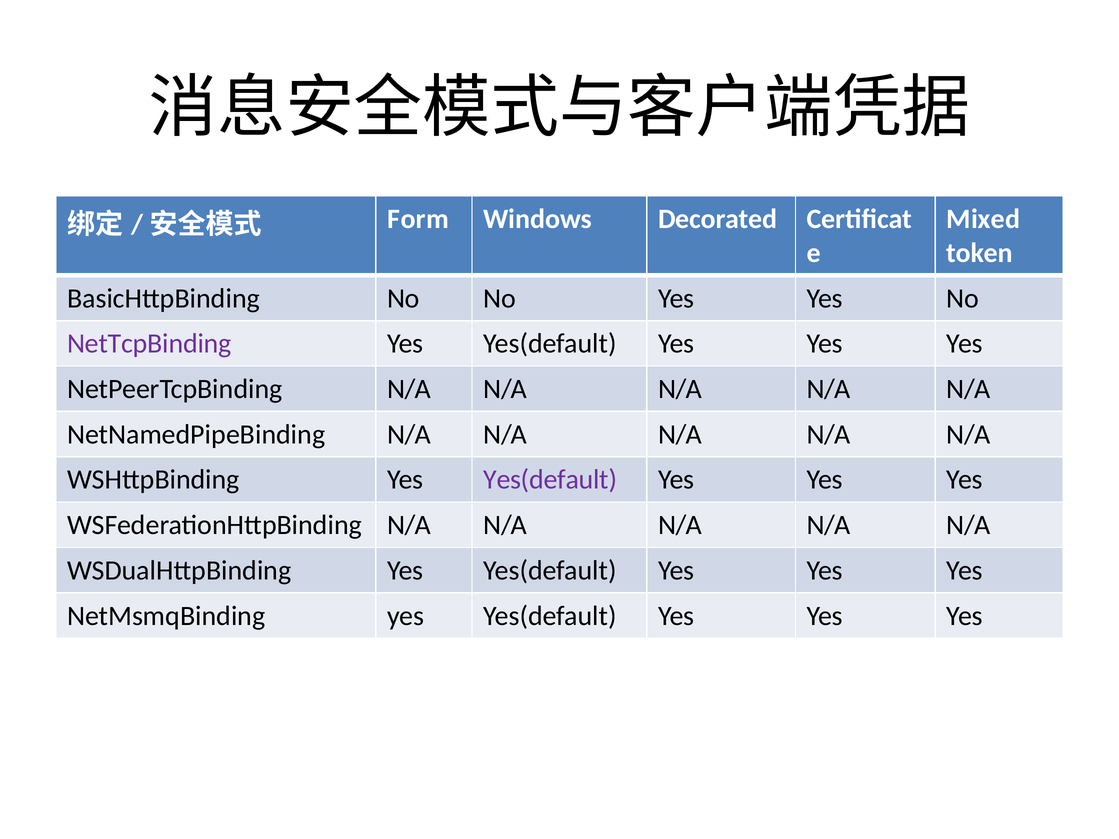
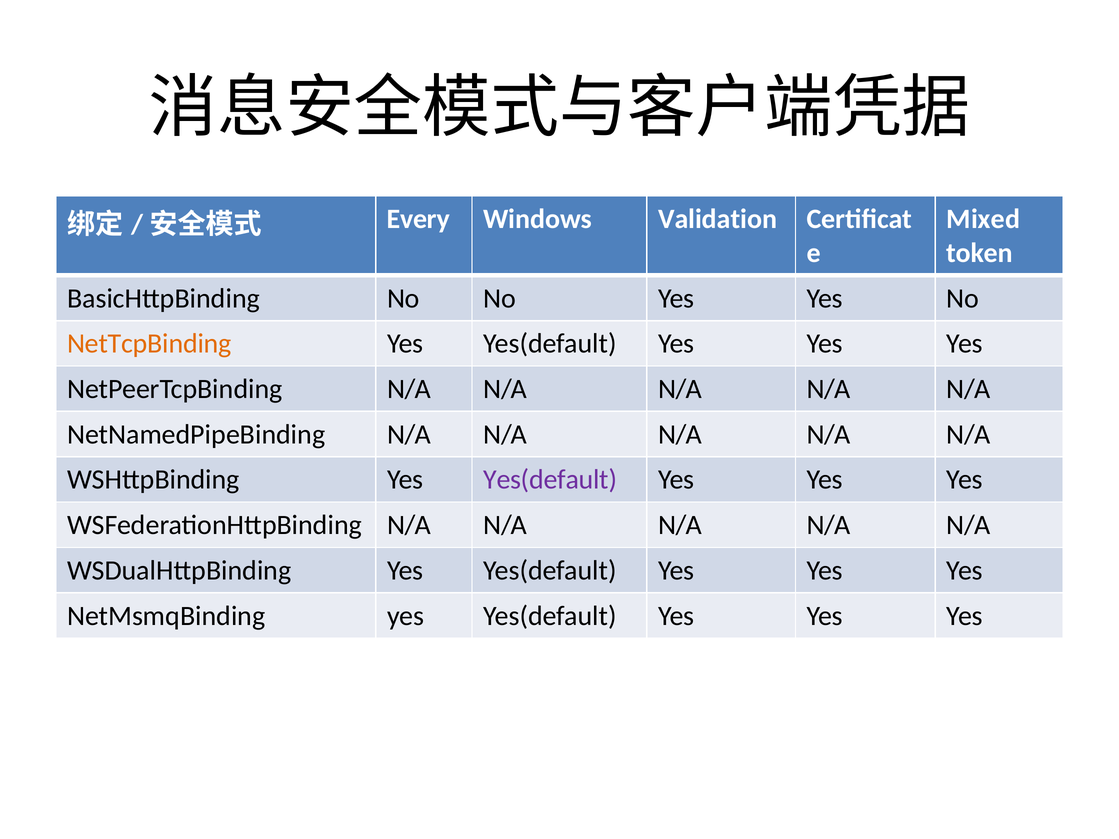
Form: Form -> Every (418, 219)
Decorated: Decorated -> Validation (718, 219)
NetTcpBinding colour: purple -> orange (149, 344)
